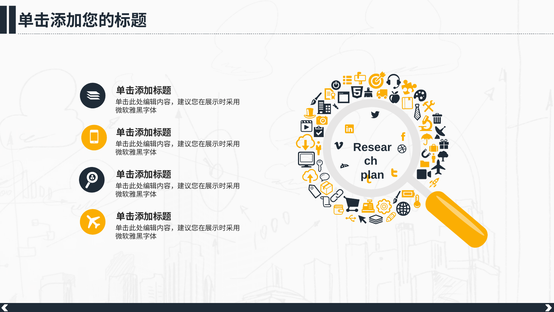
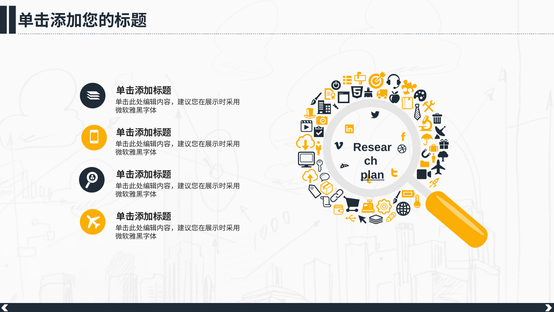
plan underline: none -> present (372, 175)
